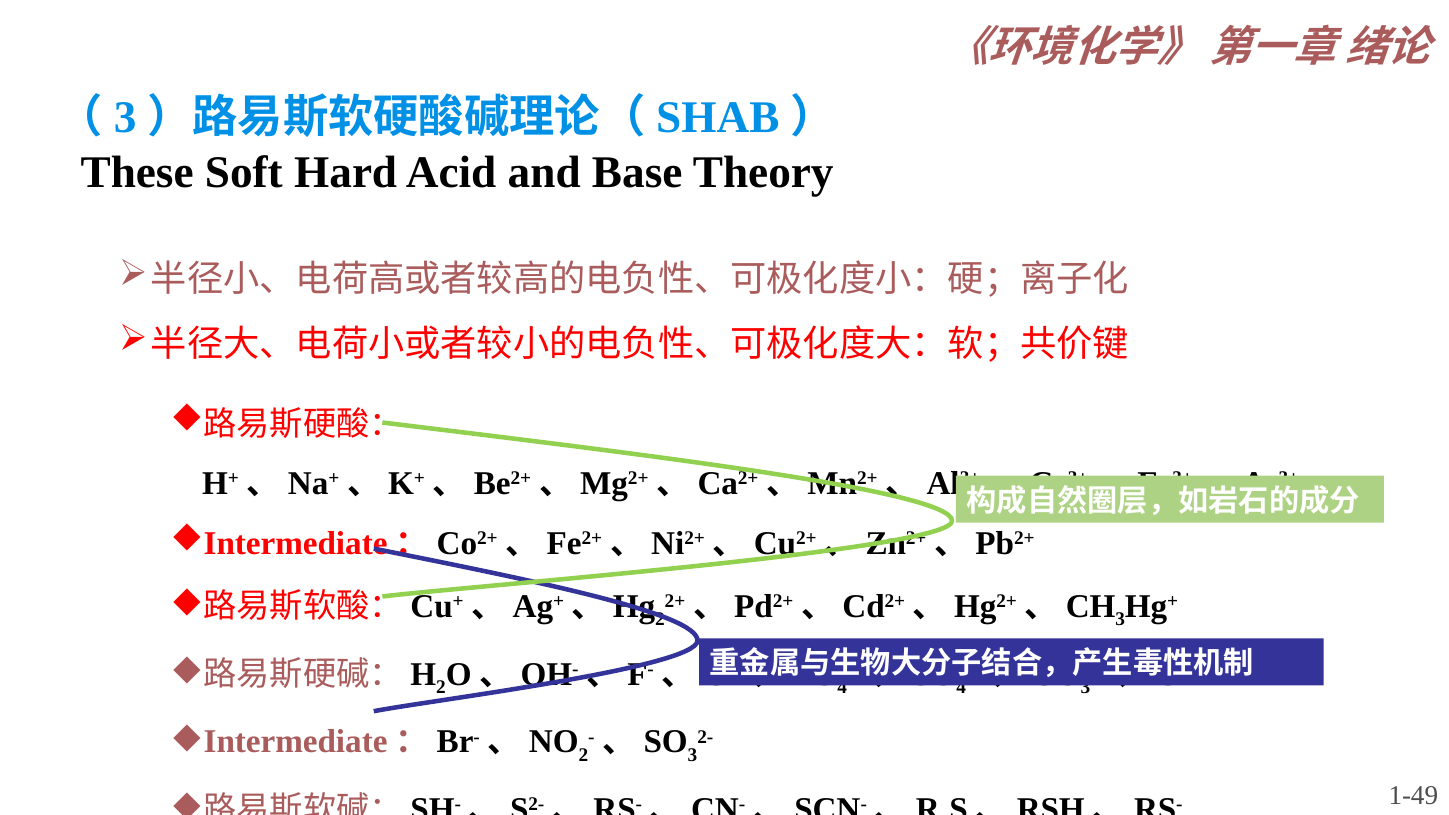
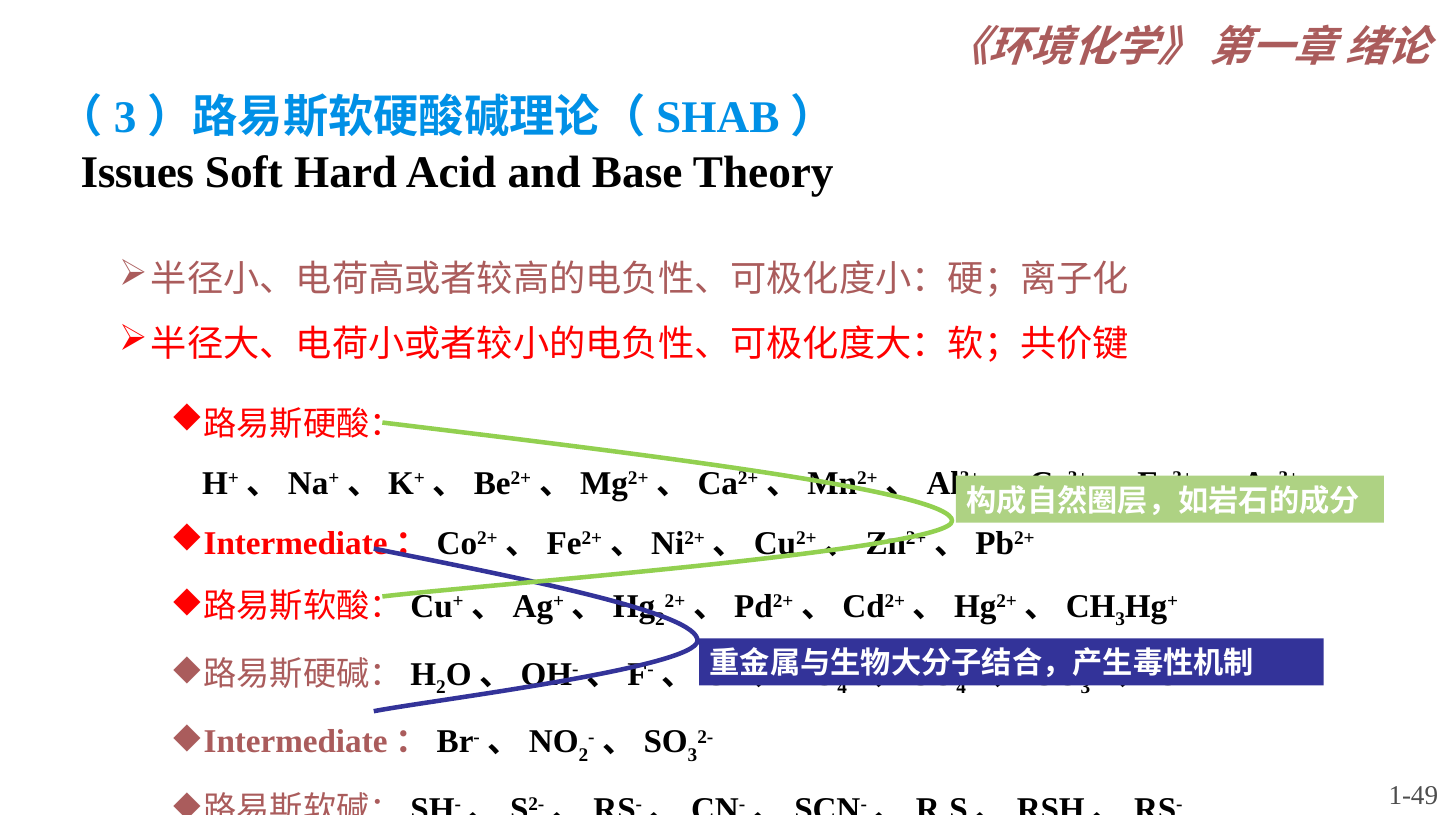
These: These -> Issues (137, 172)
